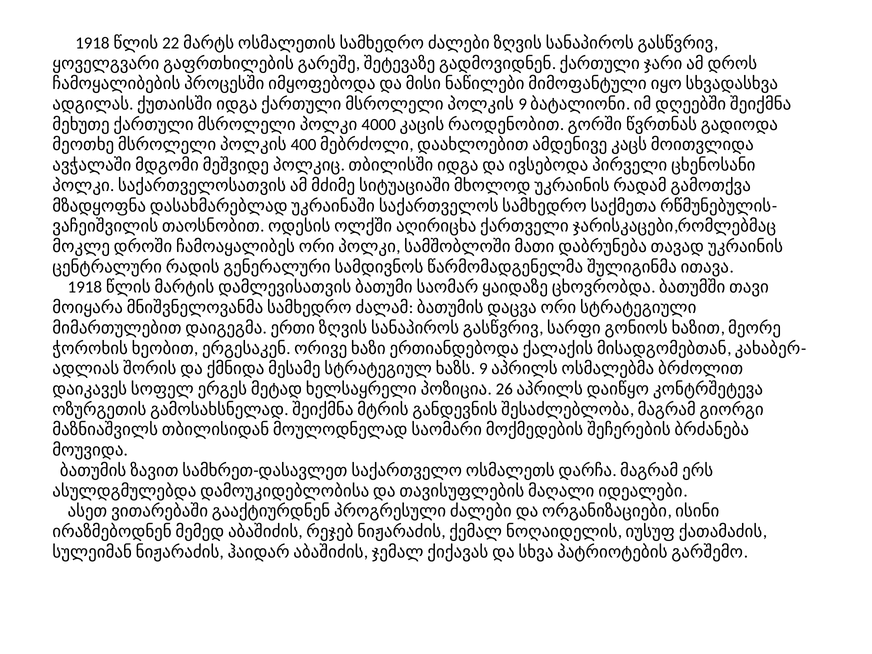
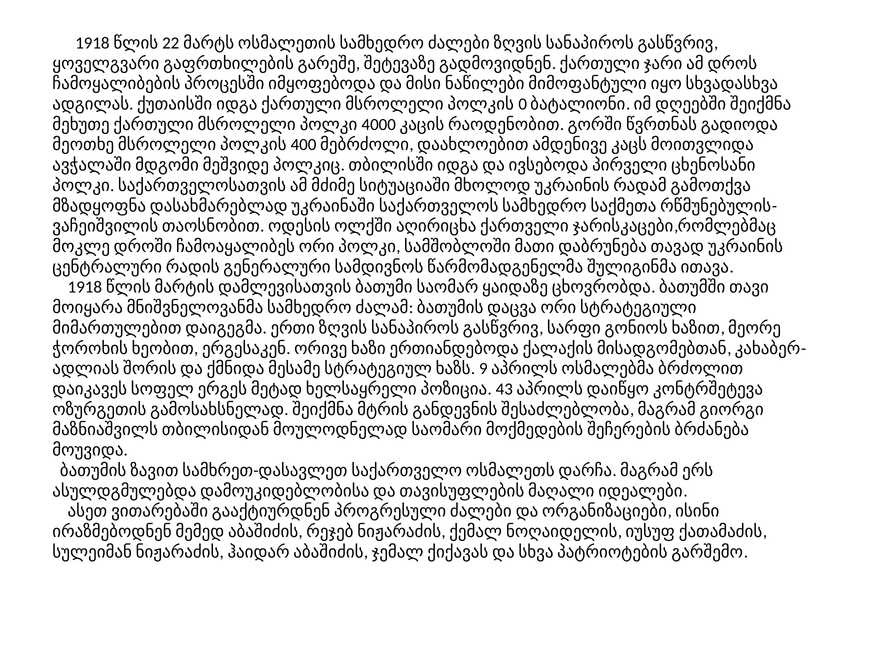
9: 9 -> 0 (523, 104)
26: 26 -> 43 (504, 389)
